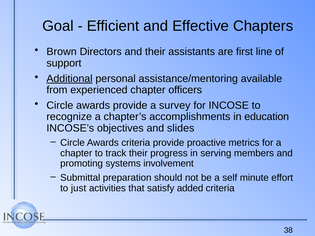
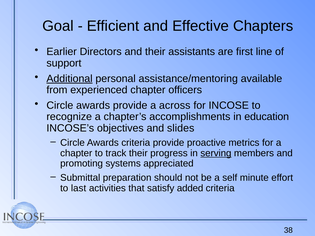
Brown: Brown -> Earlier (62, 52)
survey: survey -> across (175, 106)
serving underline: none -> present (216, 153)
involvement: involvement -> appreciated (168, 164)
just: just -> last (79, 188)
